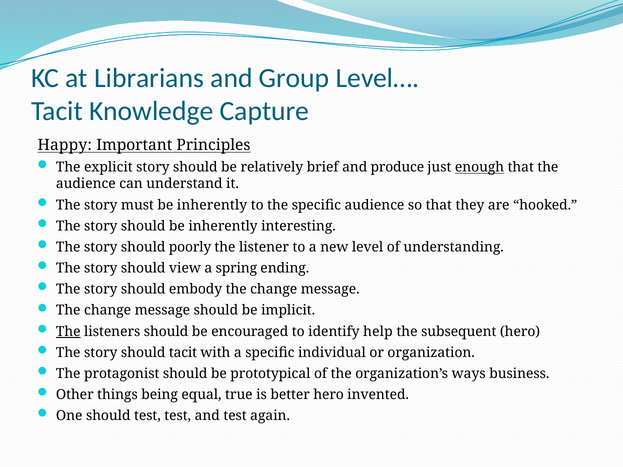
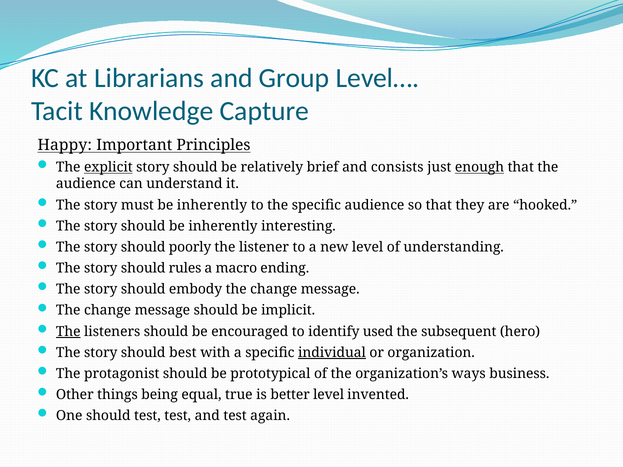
explicit underline: none -> present (108, 167)
produce: produce -> consists (397, 167)
view: view -> rules (185, 268)
spring: spring -> macro (236, 268)
help: help -> used (378, 332)
should tacit: tacit -> best (183, 353)
individual underline: none -> present (332, 353)
better hero: hero -> level (329, 395)
